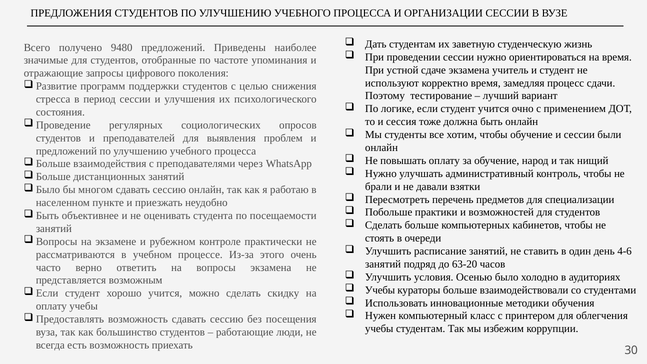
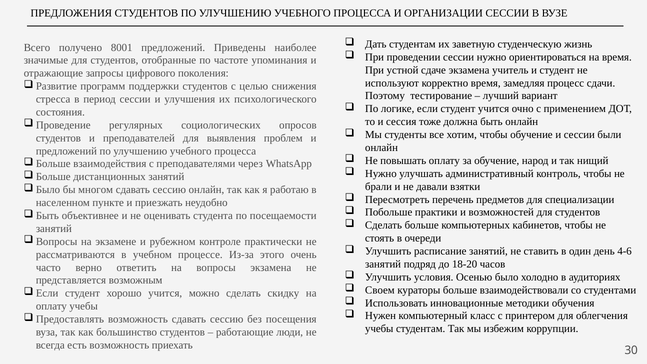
9480: 9480 -> 8001 (122, 47)
63-20: 63-20 -> 18-20 (465, 264)
Учебы: Учебы -> Своем (380, 290)
